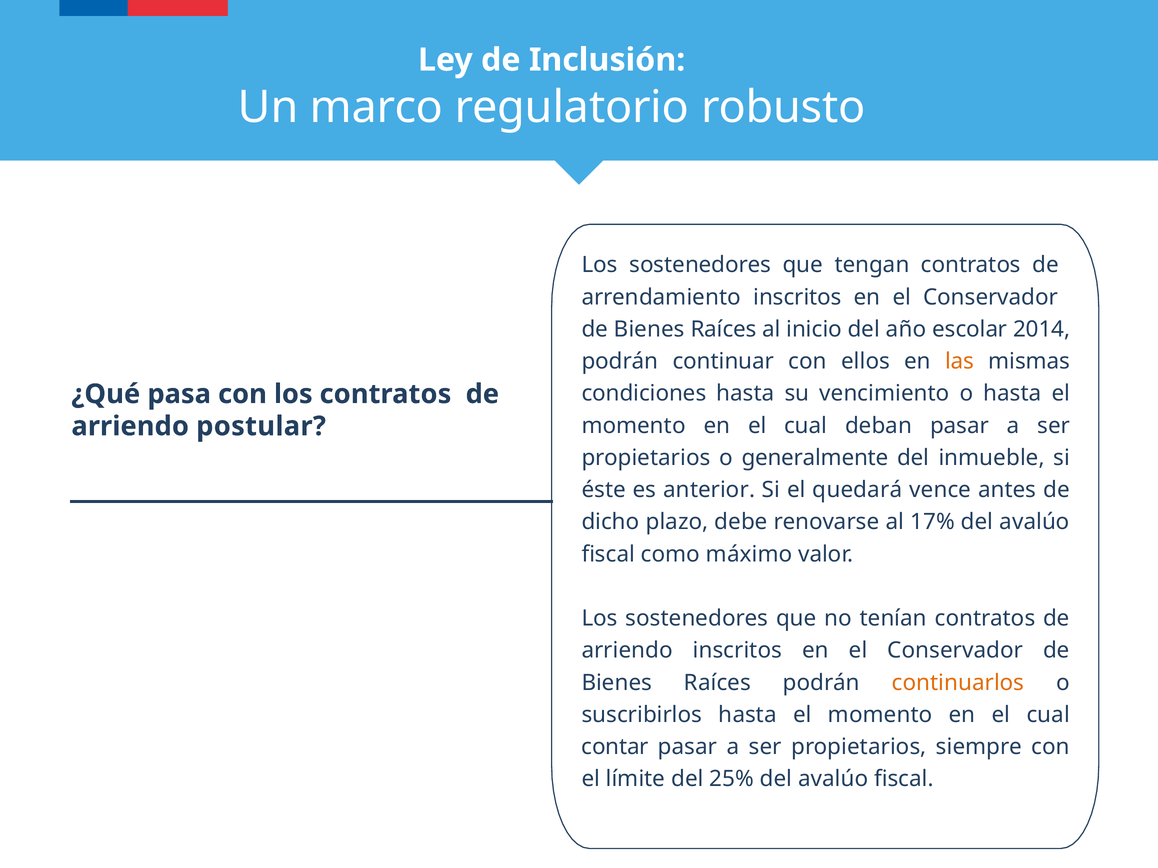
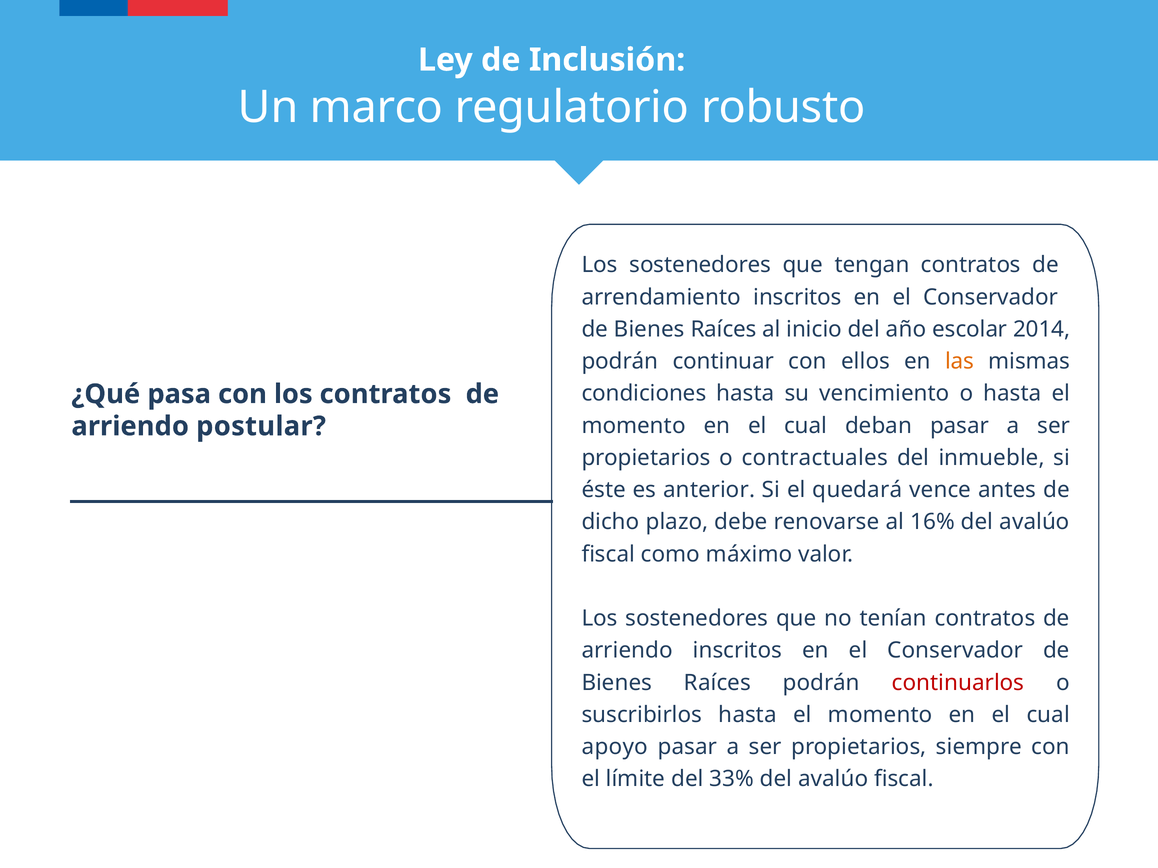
generalmente: generalmente -> contractuales (815, 458)
17%: 17% -> 16% (933, 522)
continuarlos colour: orange -> red (958, 683)
contar: contar -> apoyo (615, 747)
25%: 25% -> 33% (732, 779)
